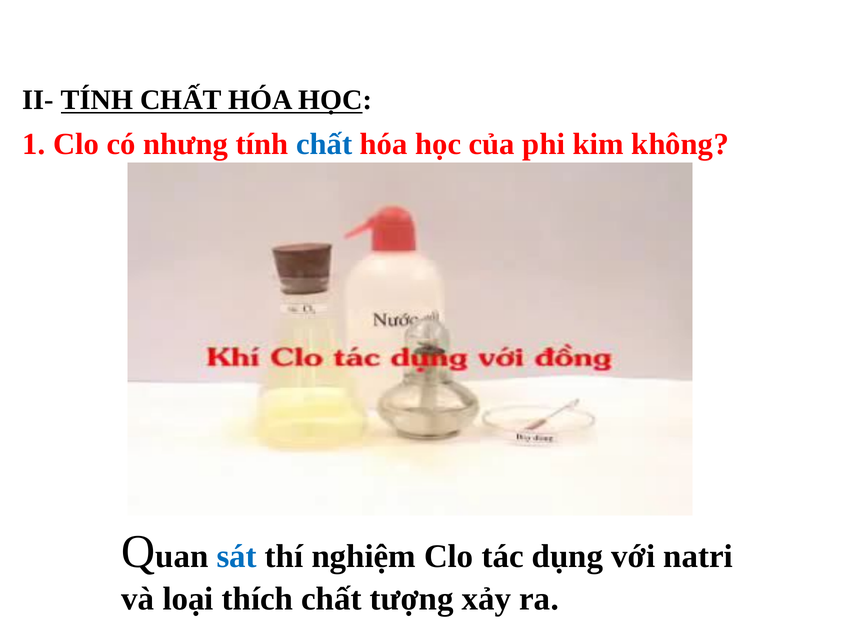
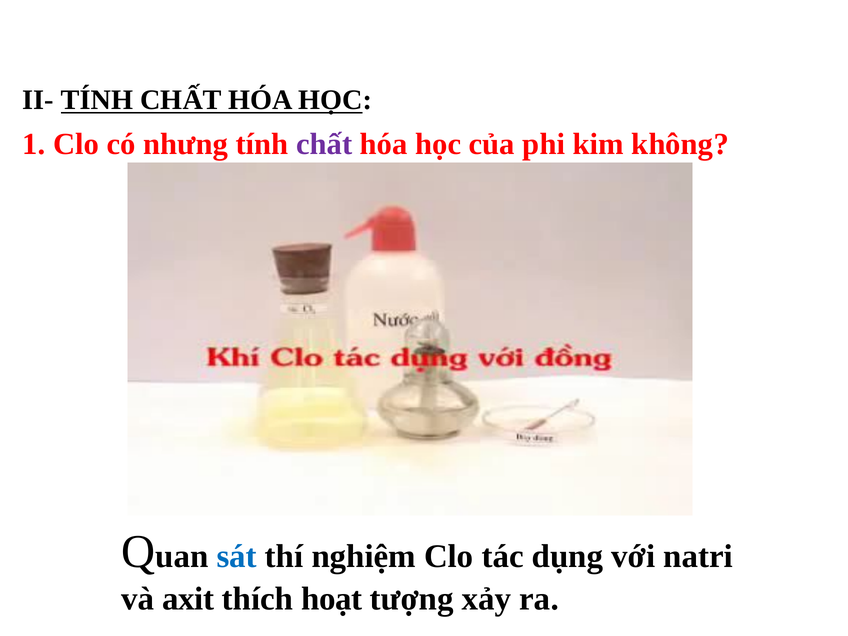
chất colour: blue -> purple (324, 144)
loại: loại -> axit (188, 599)
thích chất: chất -> hoạt (332, 599)
